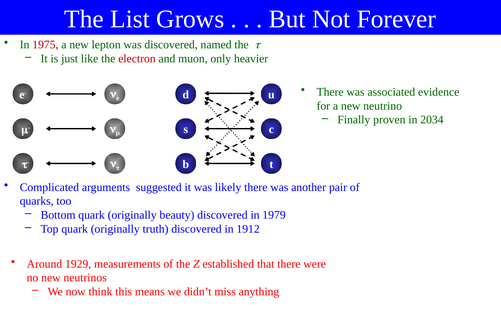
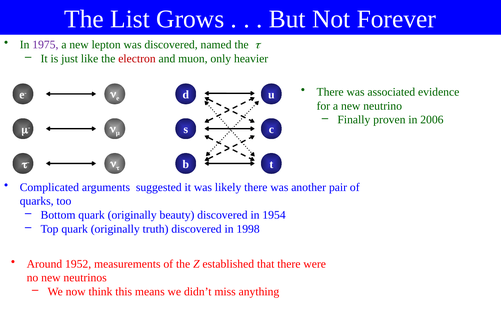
1975 colour: red -> purple (45, 45)
2034: 2034 -> 2006 (432, 120)
1979: 1979 -> 1954 (274, 215)
1912: 1912 -> 1998 (248, 229)
1929: 1929 -> 1952 (78, 264)
